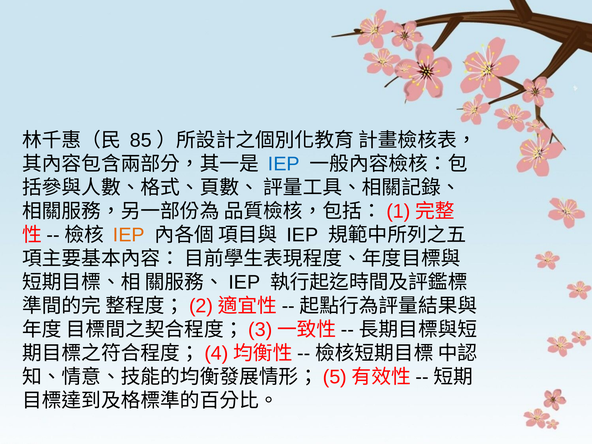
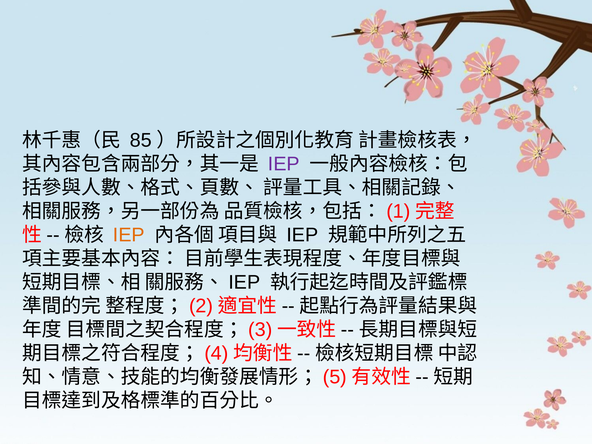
IEP colour: blue -> purple (284, 164)
